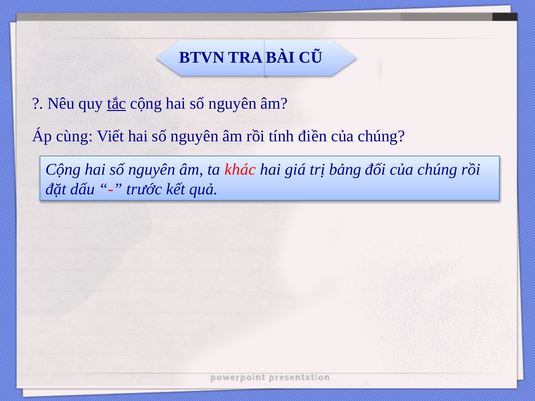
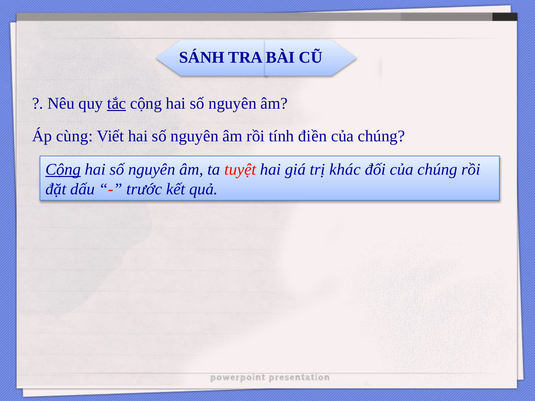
BTVN: BTVN -> SÁNH (202, 57)
Cộng underline: none -> present (63, 170)
khác: khác -> tuyệt (240, 170)
bảng: bảng -> khác (345, 170)
